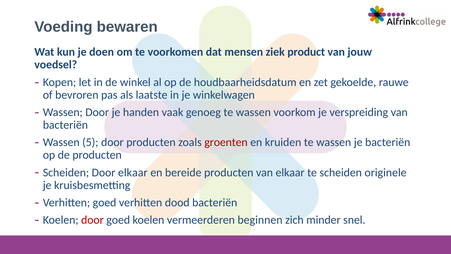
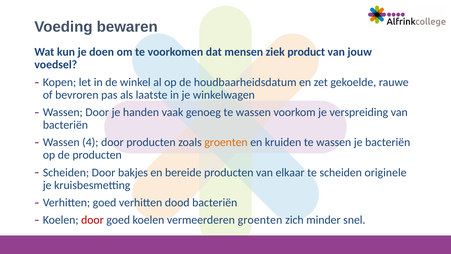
5: 5 -> 4 (90, 142)
groenten colour: red -> orange (226, 142)
Door elkaar: elkaar -> bakjes (133, 172)
vermeerderen beginnen: beginnen -> groenten (260, 220)
